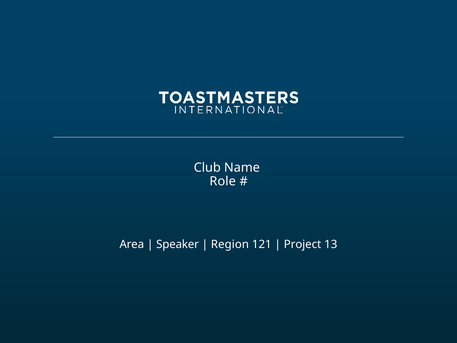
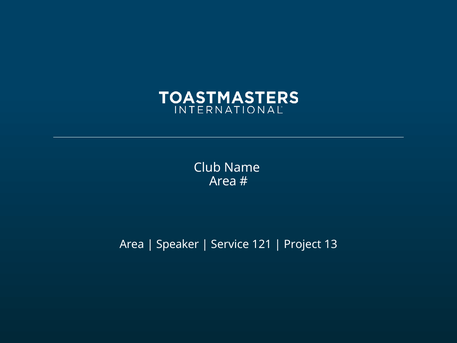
Role: Role -> Area (223, 181)
Region: Region -> Service (230, 244)
